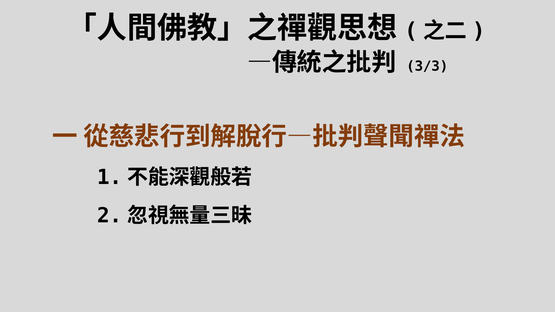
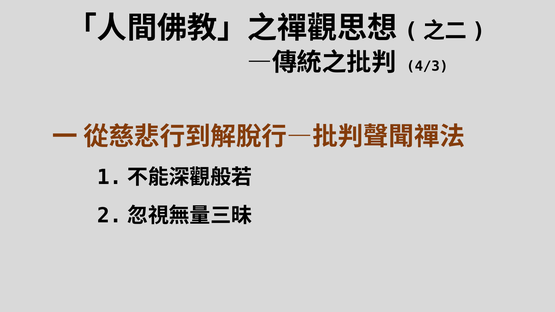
3/3: 3/3 -> 4/3 (427, 66)
